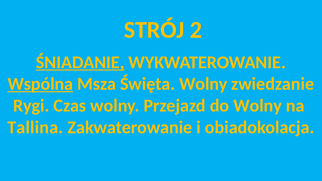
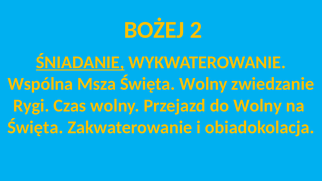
STRÓJ: STRÓJ -> BOŻEJ (154, 30)
Wspólna underline: present -> none (40, 84)
Tallina: Tallina -> Święta (35, 128)
